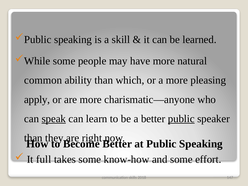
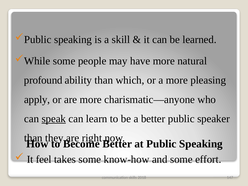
common: common -> profound (43, 80)
public underline: present -> none (181, 119)
full: full -> feel (44, 159)
